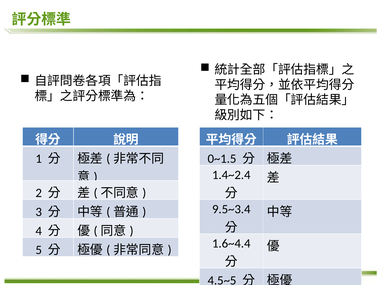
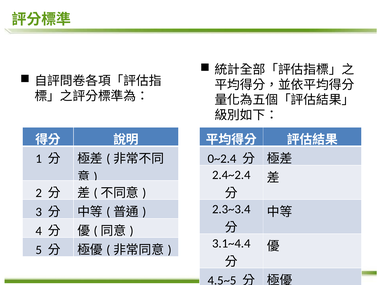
0~1.5: 0~1.5 -> 0~2.4 (222, 159)
1.4~2.4: 1.4~2.4 -> 2.4~2.4 (231, 175)
9.5~3.4: 9.5~3.4 -> 2.3~3.4 (231, 210)
1.6~4.4: 1.6~4.4 -> 3.1~4.4 (231, 244)
